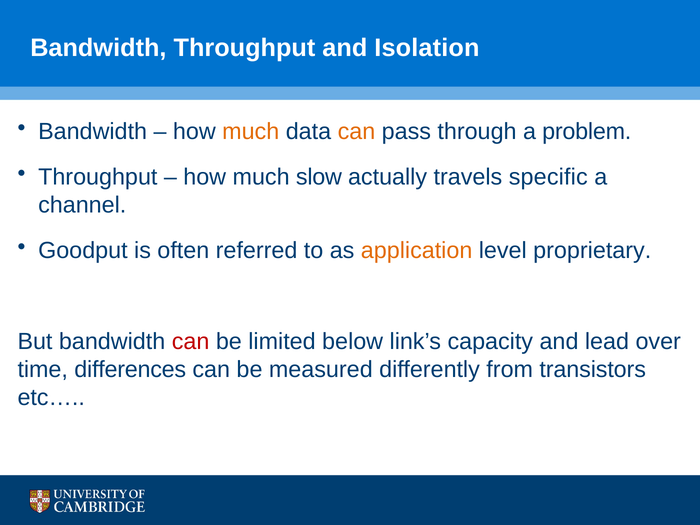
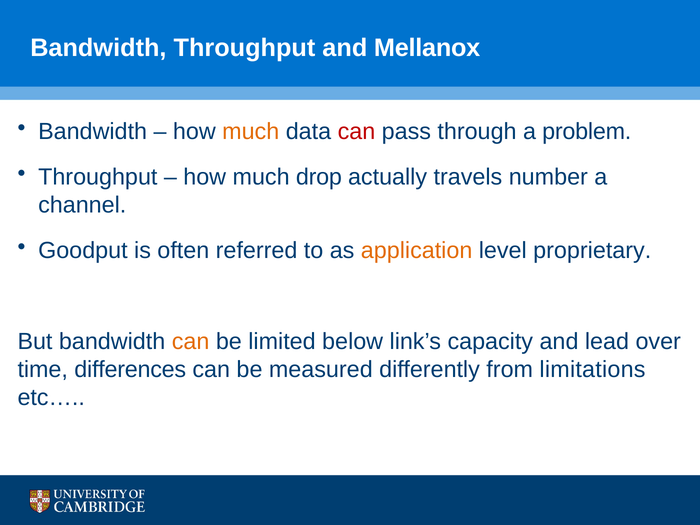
Isolation: Isolation -> Mellanox (427, 48)
can colour: orange -> red (356, 132)
slow: slow -> drop (319, 177)
specific: specific -> number (548, 177)
can colour: red -> orange (191, 342)
transistors: transistors -> limitations (593, 370)
